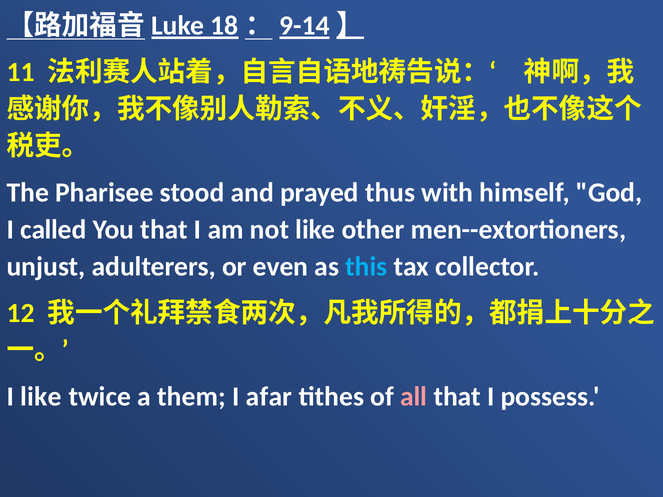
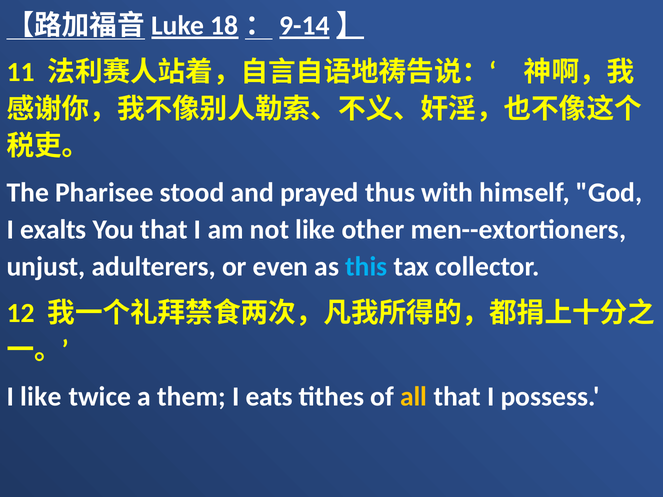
called: called -> exalts (53, 230)
afar: afar -> eats (269, 397)
all colour: pink -> yellow (414, 397)
